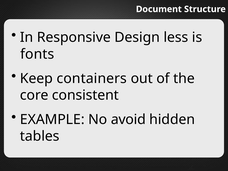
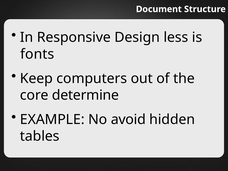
containers: containers -> computers (92, 78)
consistent: consistent -> determine (85, 95)
